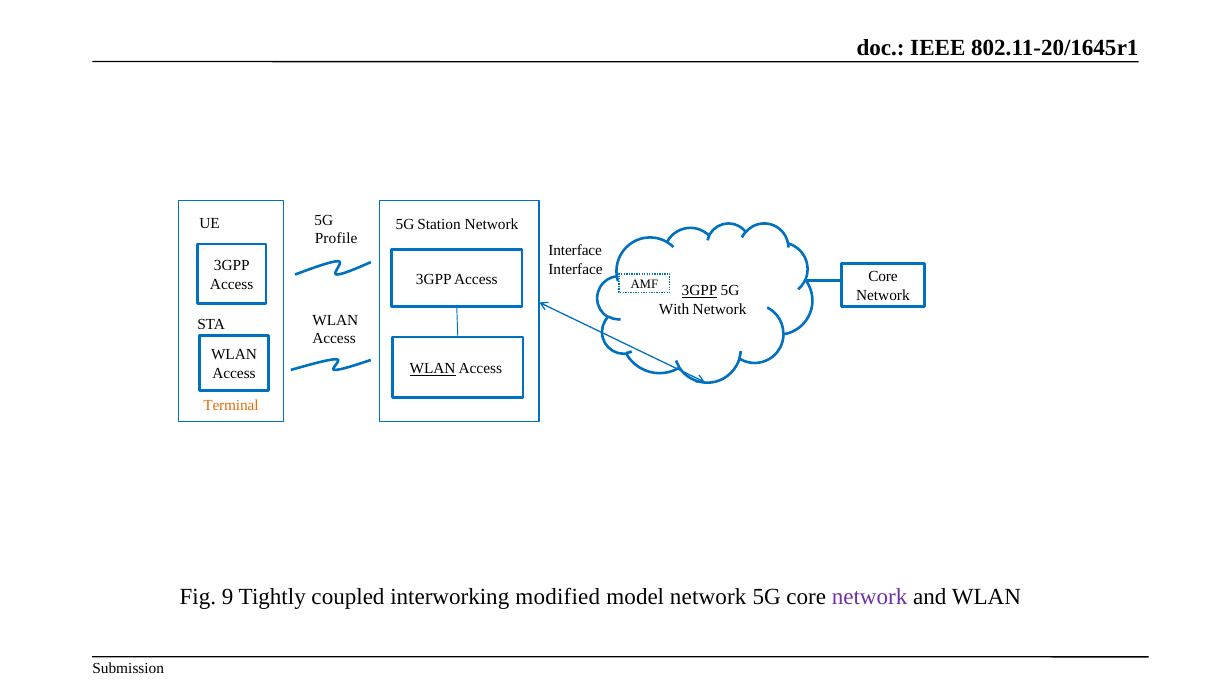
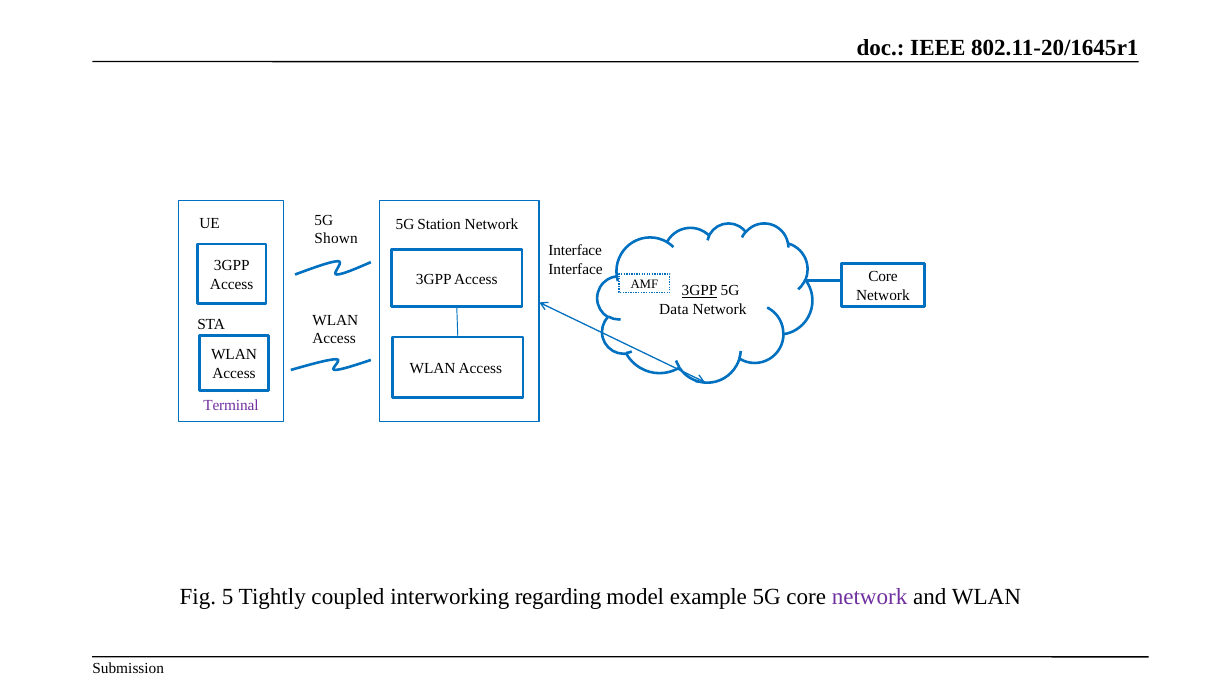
Profile: Profile -> Shown (336, 238)
With: With -> Data (674, 309)
WLAN underline: present -> none (433, 368)
Terminal colour: orange -> purple (231, 405)
9: 9 -> 5 (228, 597)
modified: modified -> regarding (558, 597)
model network: network -> example (708, 597)
